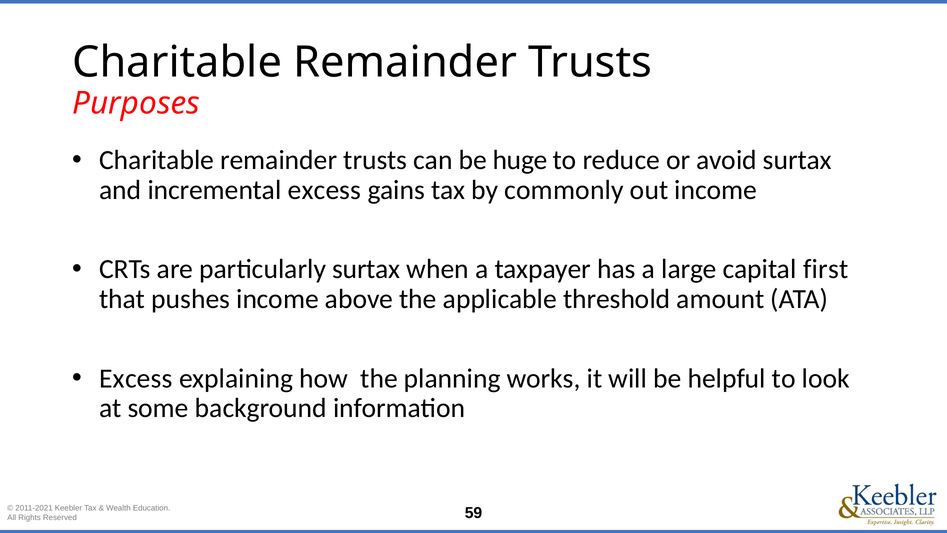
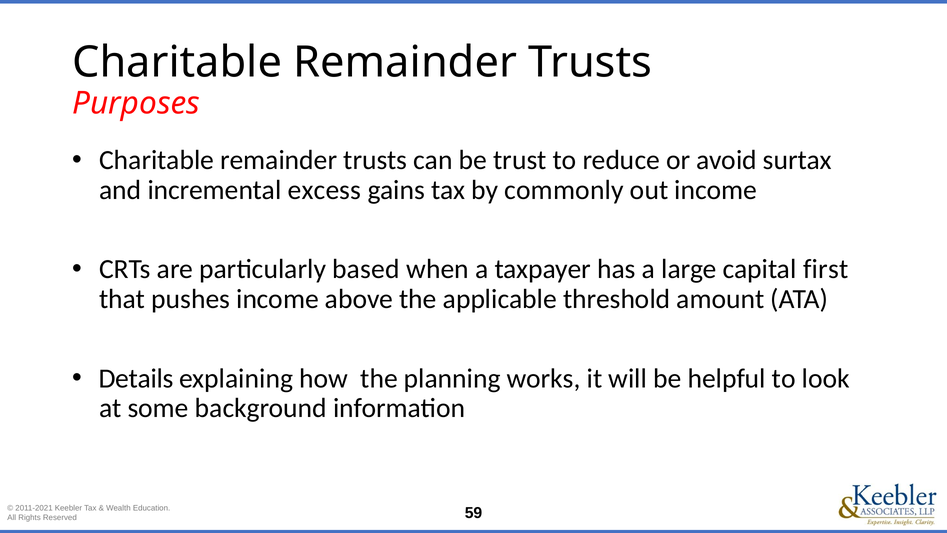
huge: huge -> trust (520, 160)
particularly surtax: surtax -> based (366, 269)
Excess: Excess -> Details (136, 378)
